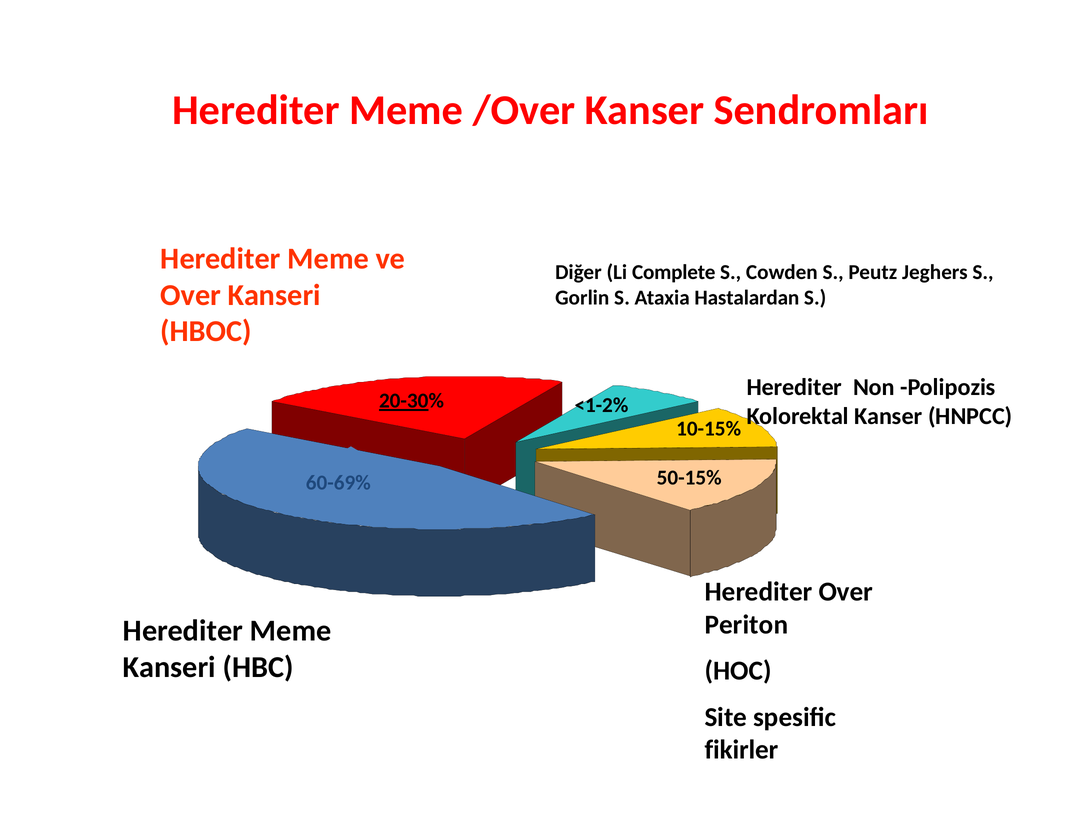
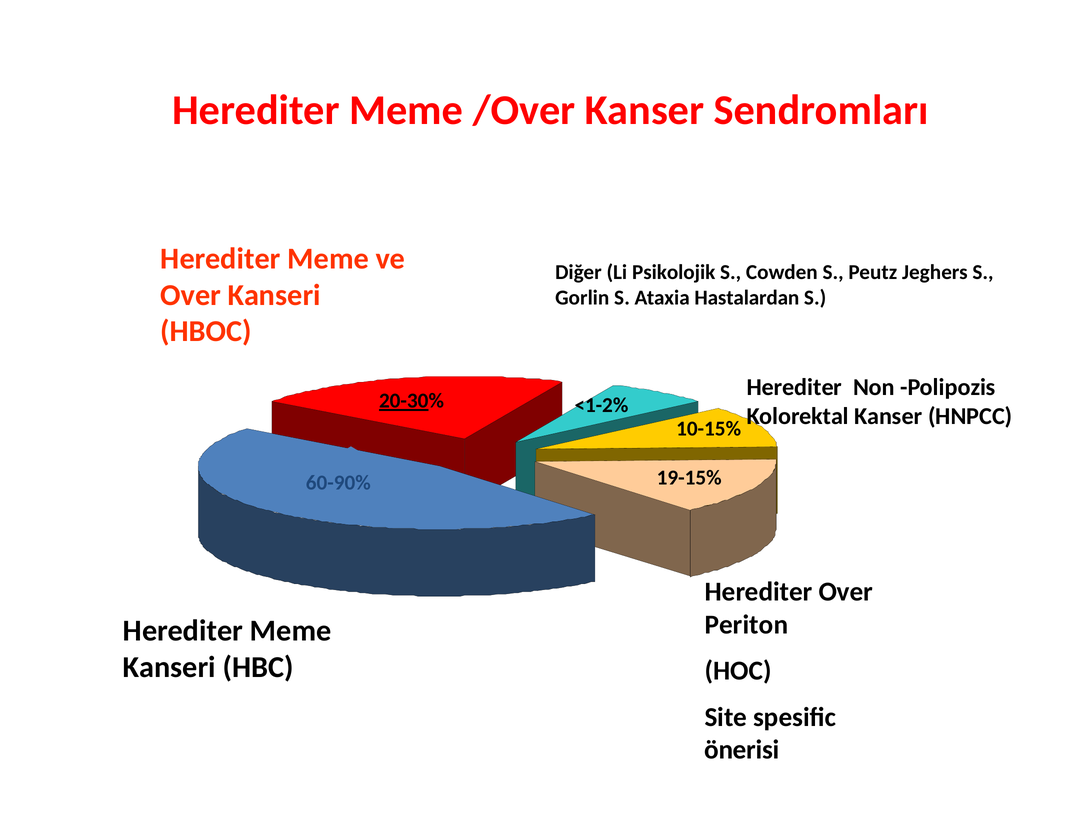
Complete: Complete -> Psikolojik (674, 272)
50-15%: 50-15% -> 19-15% (689, 478)
60-69%: 60-69% -> 60-90% (338, 483)
fikirler: fikirler -> önerisi (742, 750)
